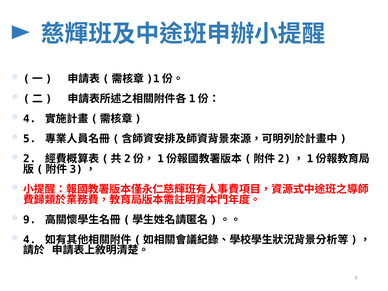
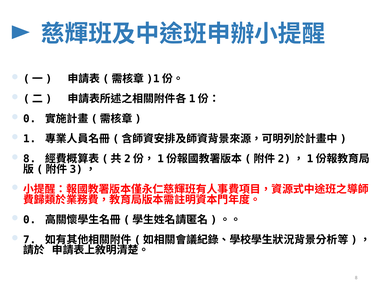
4: 4 -> 0 (30, 119)
5: 5 -> 1 (30, 139)
2: 2 -> 8 (30, 159)
9: 9 -> 0 (30, 220)
4: 4 -> 7 (30, 240)
